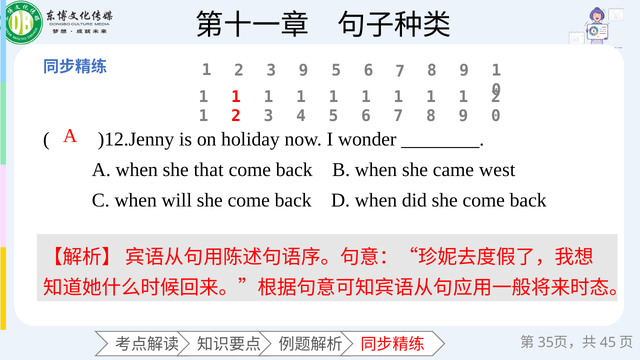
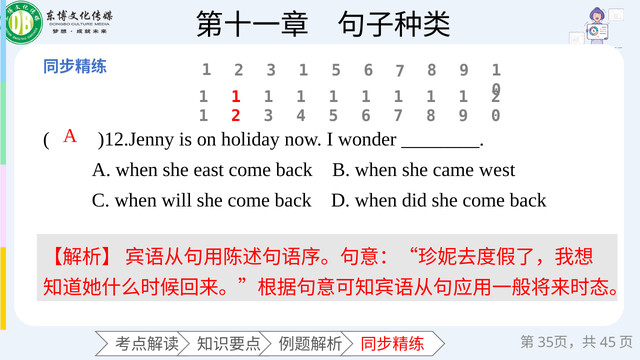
2 3 9: 9 -> 1 (303, 71)
that: that -> east (209, 170)
